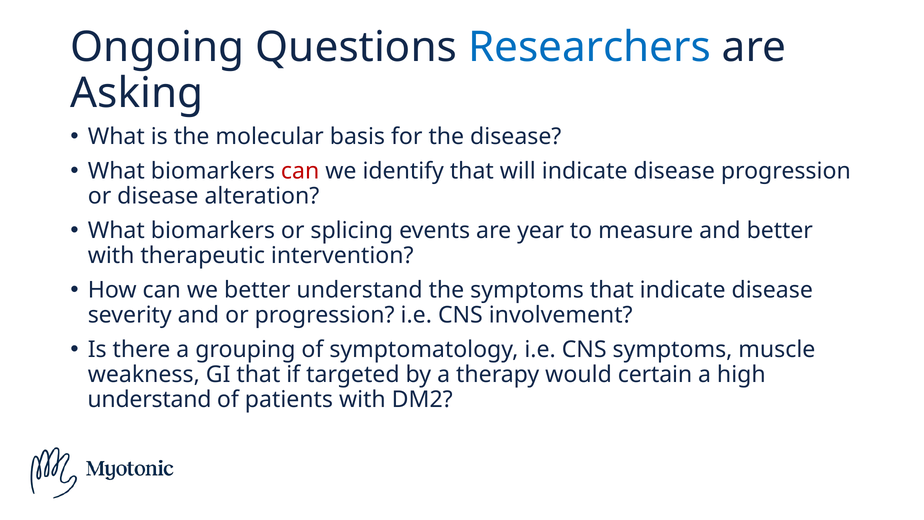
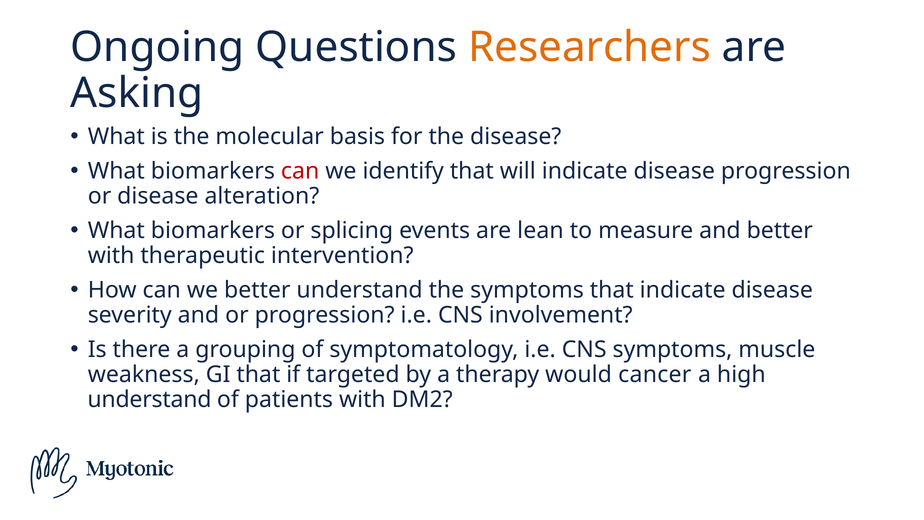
Researchers colour: blue -> orange (589, 47)
year: year -> lean (540, 231)
certain: certain -> cancer (655, 374)
